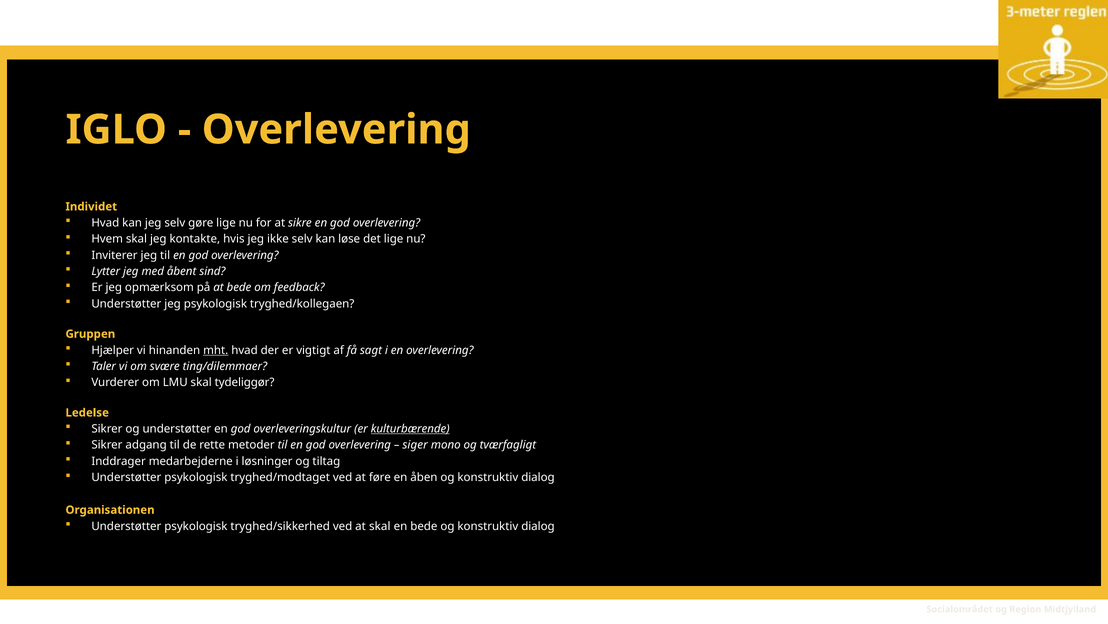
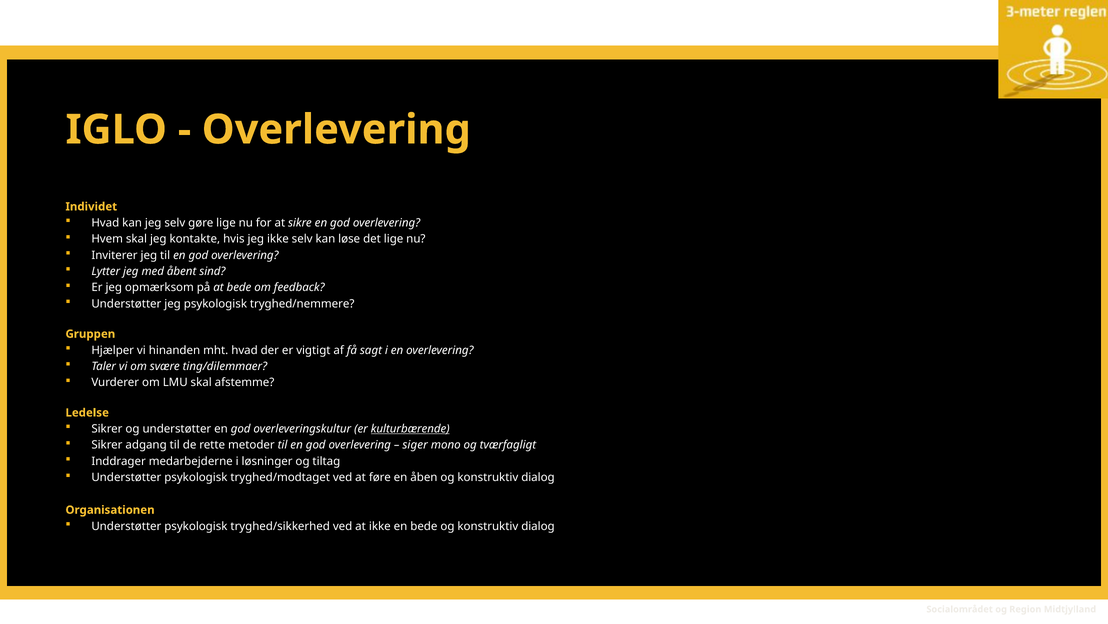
tryghed/kollegaen: tryghed/kollegaen -> tryghed/nemmere (302, 304)
mht underline: present -> none (216, 350)
tydeliggør: tydeliggør -> afstemme (245, 382)
at skal: skal -> ikke (380, 526)
